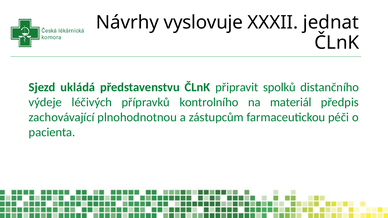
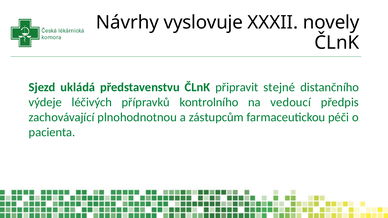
jednat: jednat -> novely (331, 22)
spolků: spolků -> stejné (279, 87)
materiál: materiál -> vedoucí (291, 102)
